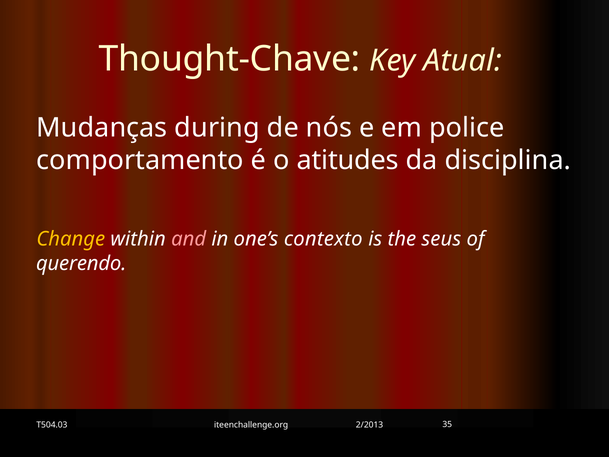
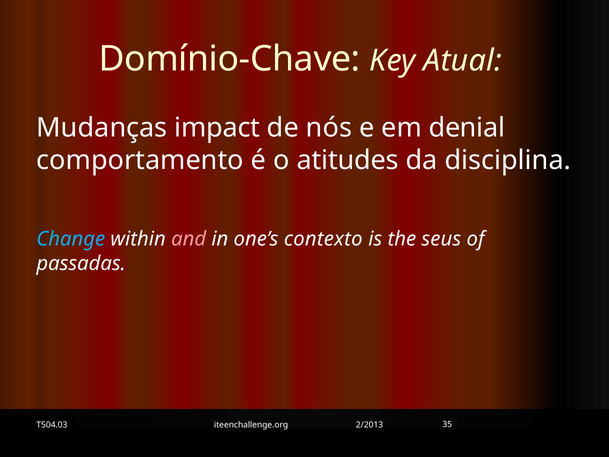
Thought-Chave: Thought-Chave -> Domínio-Chave (230, 59)
during: during -> impact (217, 128)
police: police -> denial (467, 128)
Change colour: yellow -> light blue (71, 239)
querendo: querendo -> passadas (81, 263)
